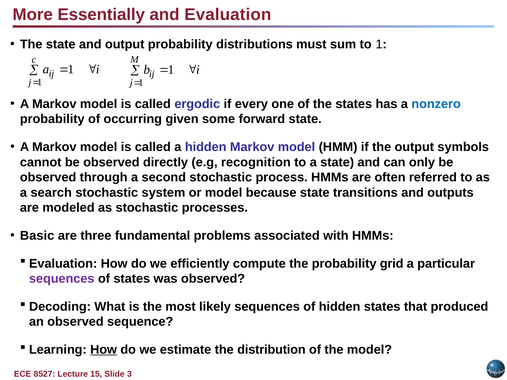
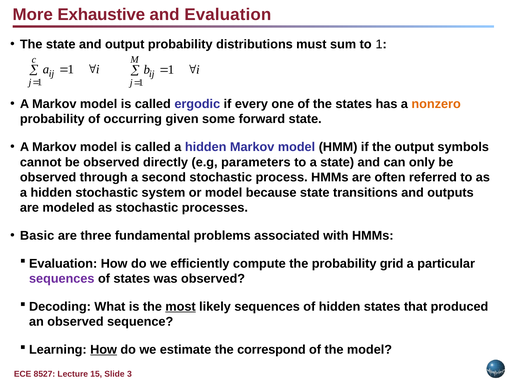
Essentially: Essentially -> Exhaustive (101, 14)
nonzero colour: blue -> orange (436, 104)
recognition: recognition -> parameters (256, 162)
search: search -> hidden (51, 193)
most underline: none -> present (181, 307)
distribution: distribution -> correspond (271, 350)
